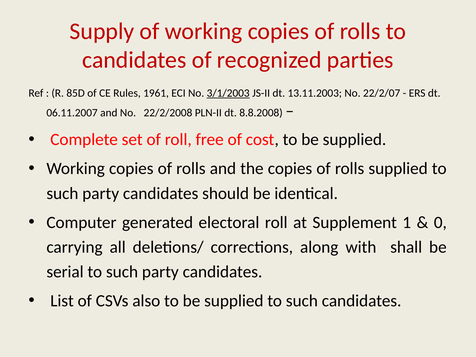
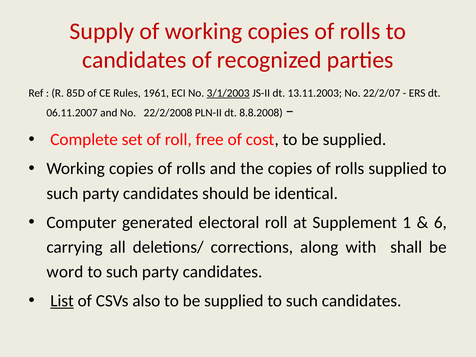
0: 0 -> 6 (440, 222)
serial: serial -> word (65, 272)
List underline: none -> present (62, 301)
